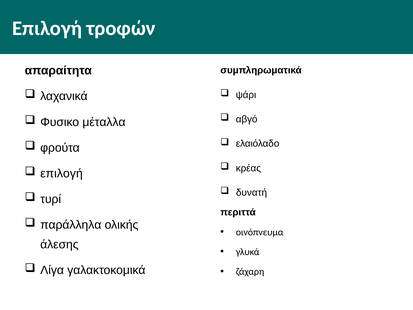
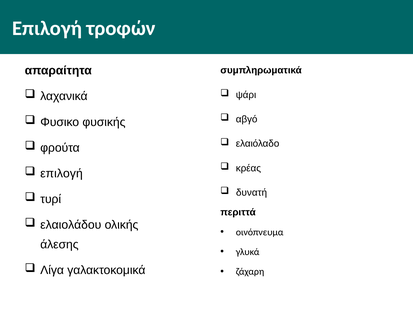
μέταλλα: μέταλλα -> φυσικής (104, 122)
παράλληλα: παράλληλα -> ελαιολάδου (71, 225)
